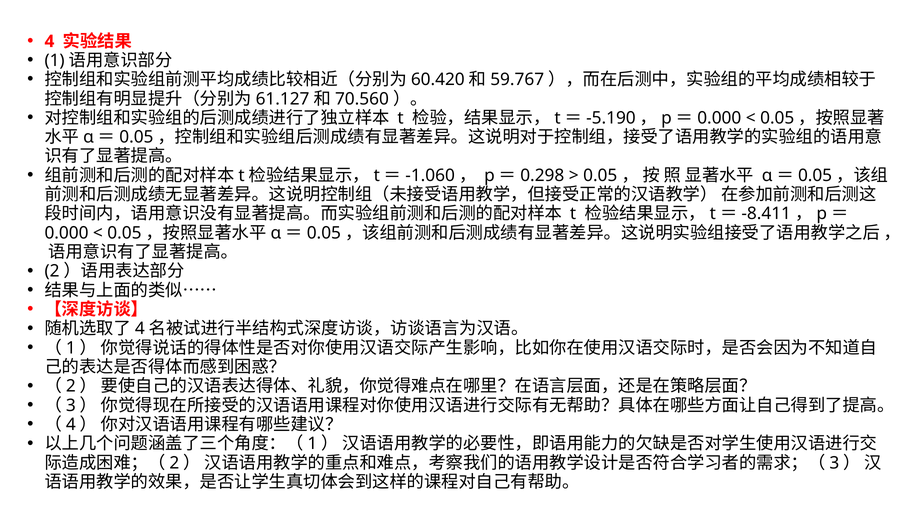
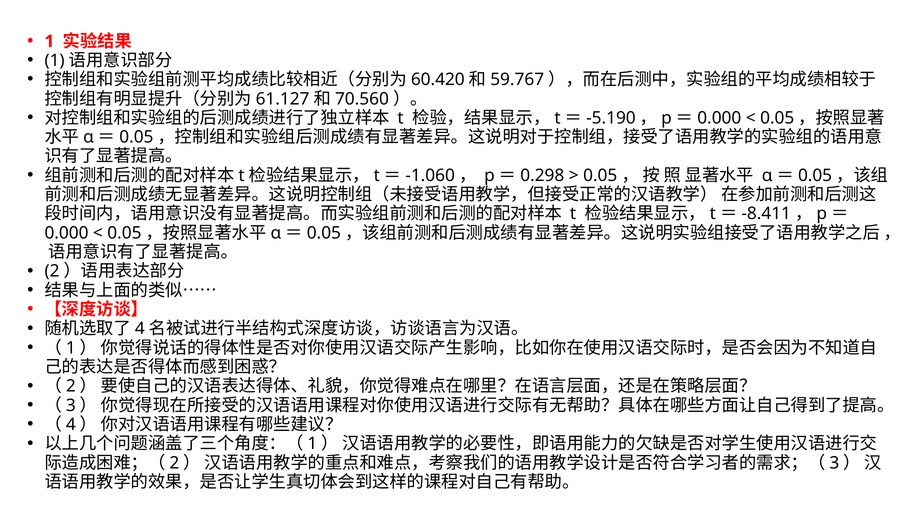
4: 4 -> 1 (49, 41)
